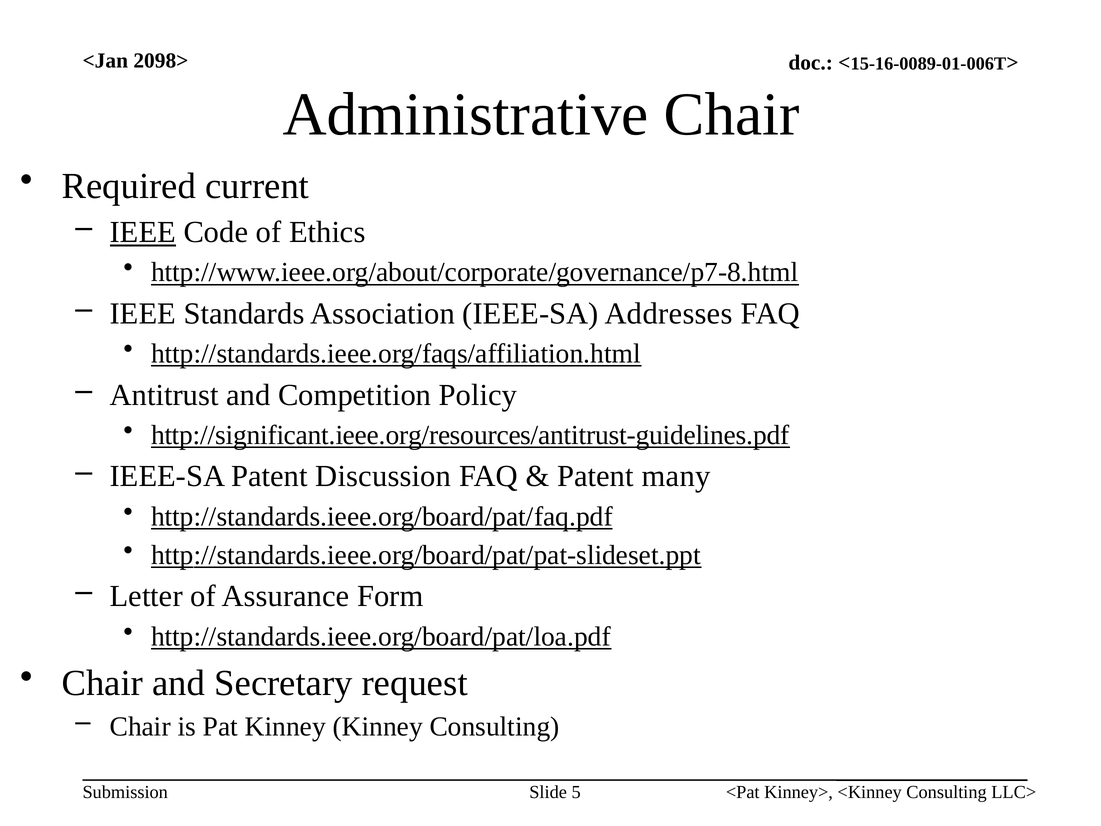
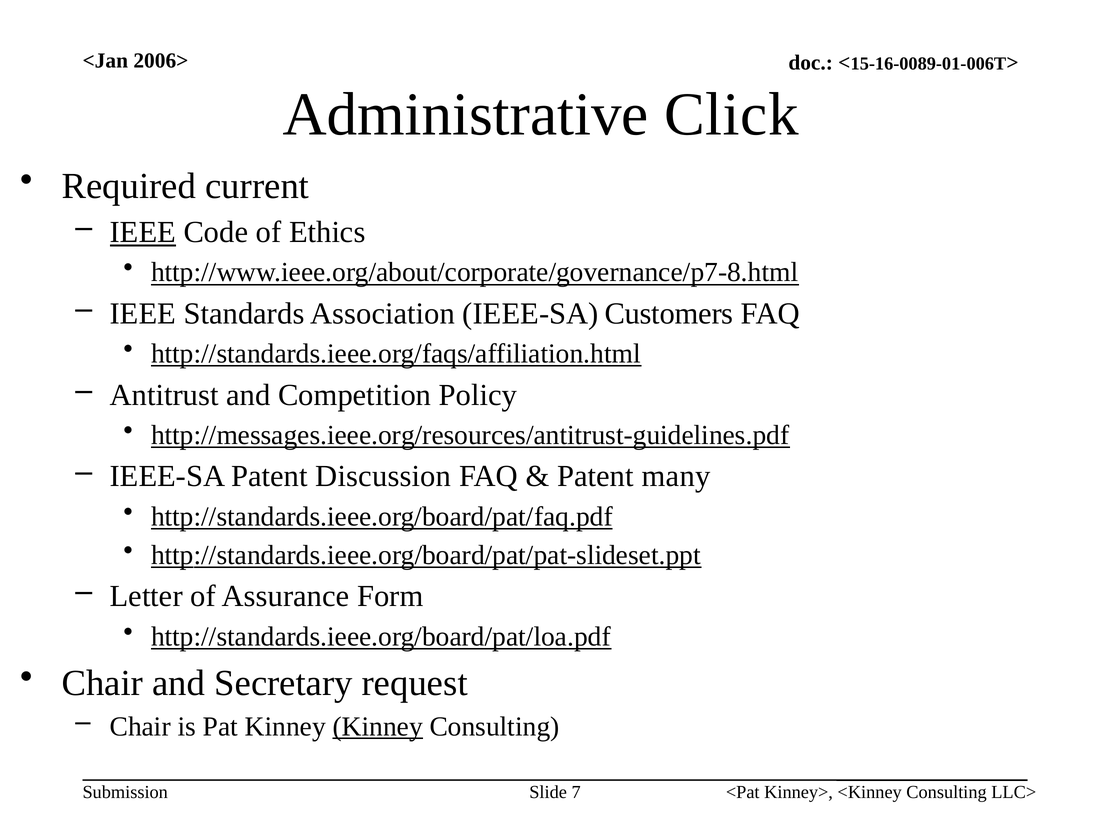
2098>: 2098> -> 2006> (161, 60)
Administrative Chair: Chair -> Click (731, 114)
Addresses: Addresses -> Customers (669, 314)
http://significant.ieee.org/resources/antitrust-guidelines.pdf: http://significant.ieee.org/resources/antitrust-guidelines.pdf -> http://messages.ieee.org/resources/antitrust-guidelines.pdf (470, 435)
Kinney underline: none -> present (378, 726)
5: 5 -> 7 (576, 792)
